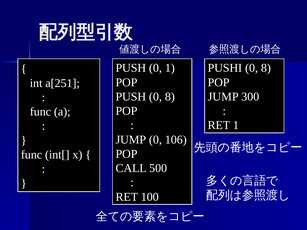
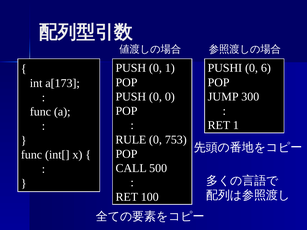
PUSHI 0 8: 8 -> 6 (266, 68)
a[251: a[251 -> a[173 (63, 83)
PUSH 0 8: 8 -> 0 (170, 97)
JUMP: JUMP -> RULE (131, 140)
106: 106 -> 753 (176, 140)
